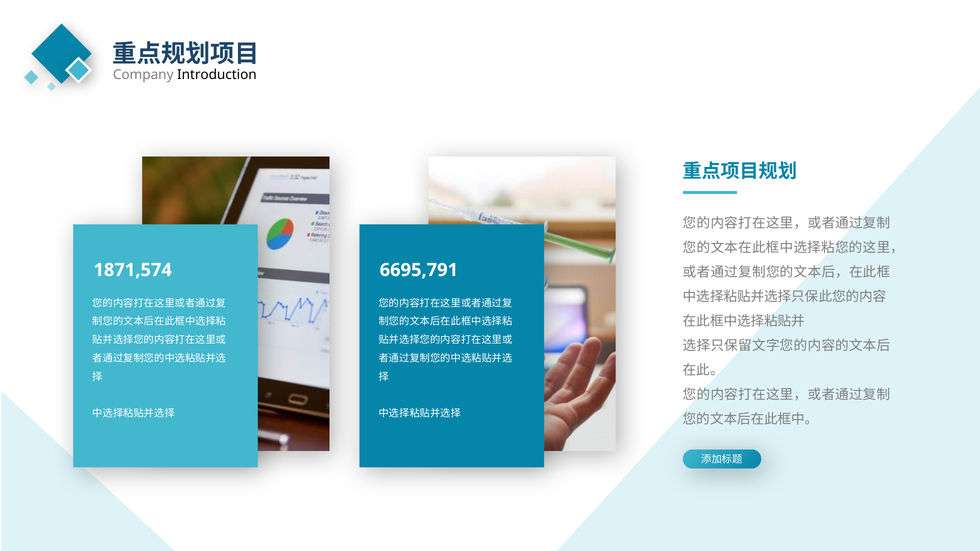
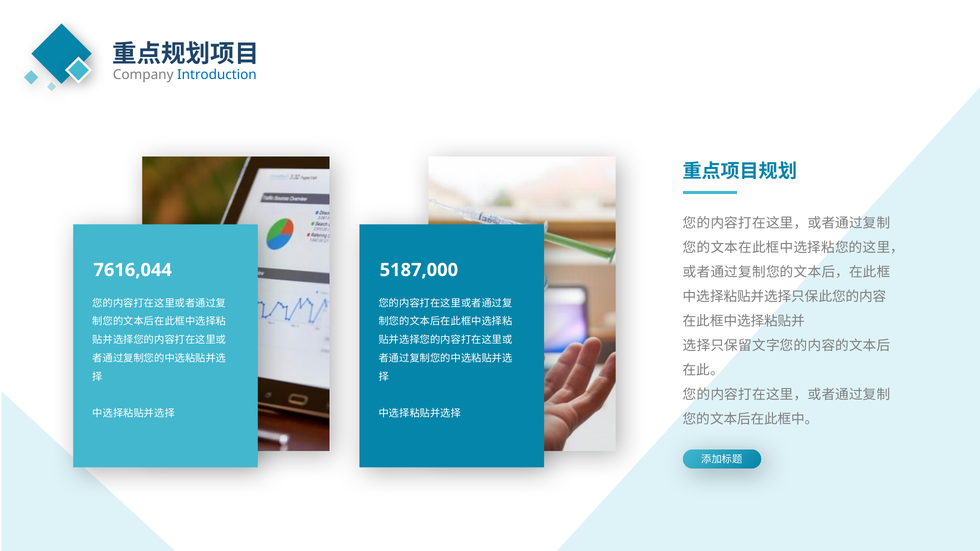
Introduction colour: black -> blue (217, 75)
1871,574: 1871,574 -> 7616,044 (133, 270)
6695,791: 6695,791 -> 5187,000 (419, 270)
